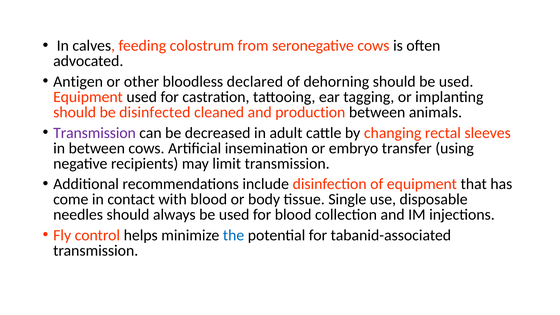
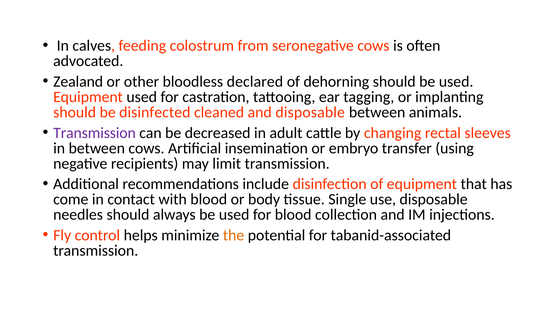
Antigen: Antigen -> Zealand (78, 82)
and production: production -> disposable (310, 112)
the colour: blue -> orange (234, 235)
